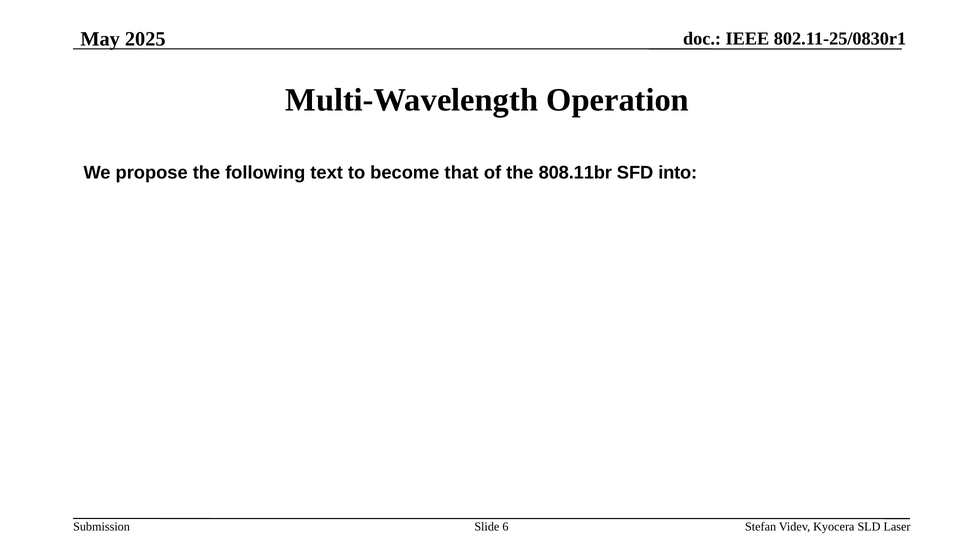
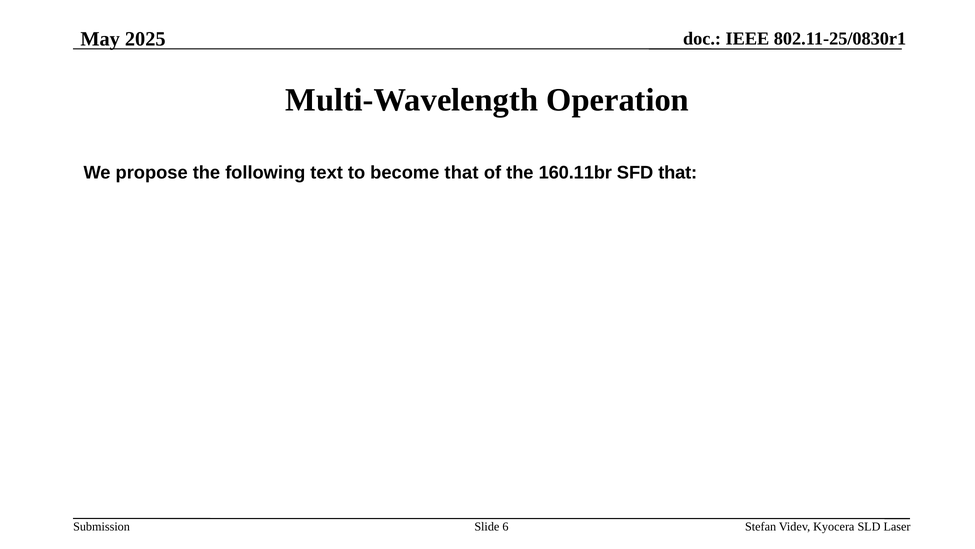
808.11br: 808.11br -> 160.11br (575, 173)
SFD into: into -> that (678, 173)
